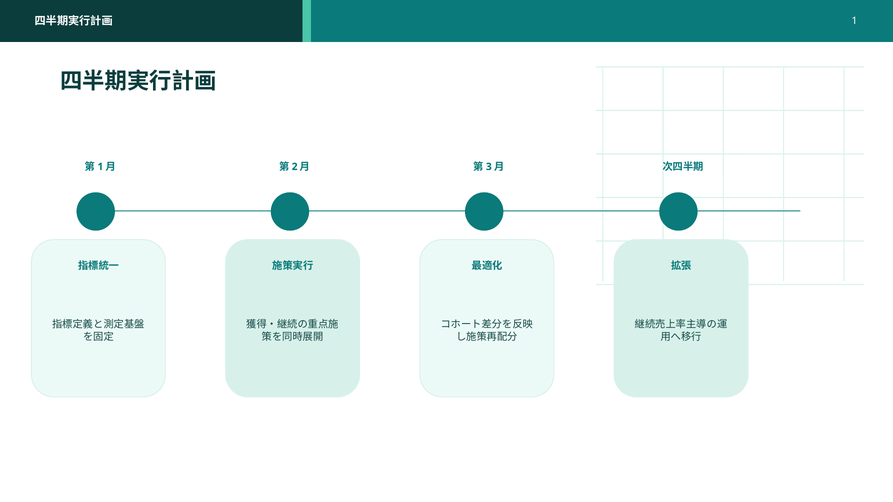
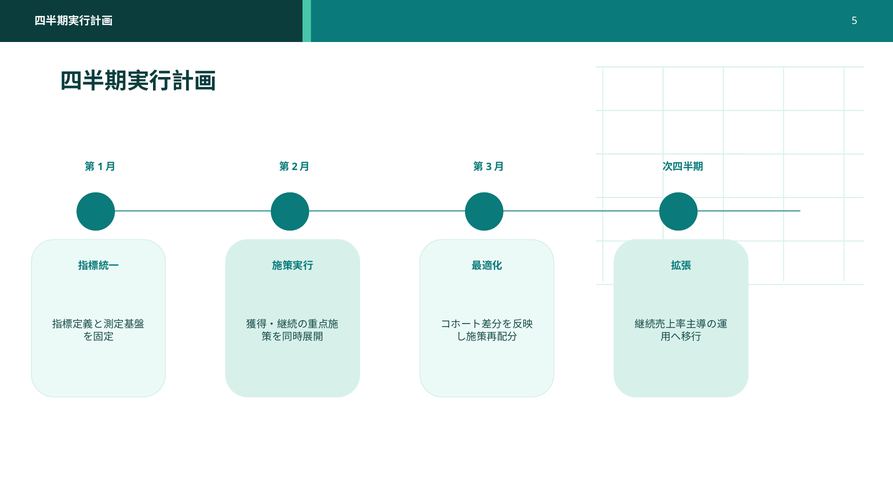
1: 1 -> 5 (855, 21)
